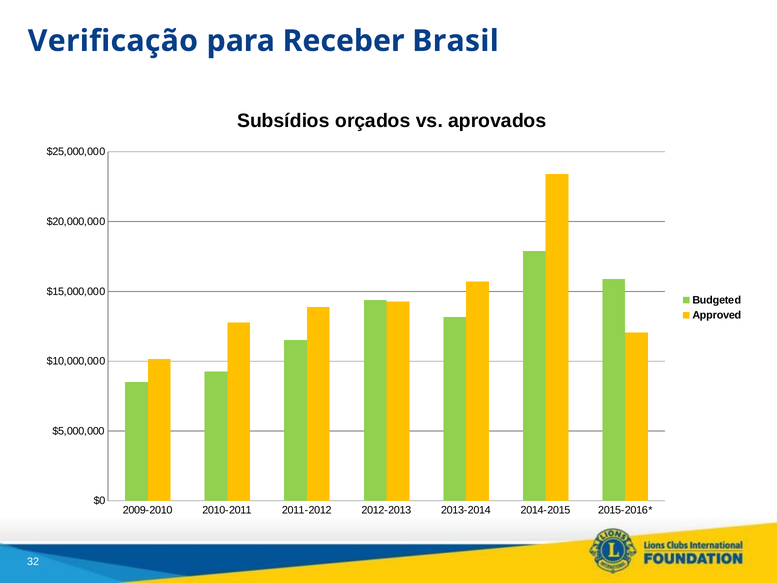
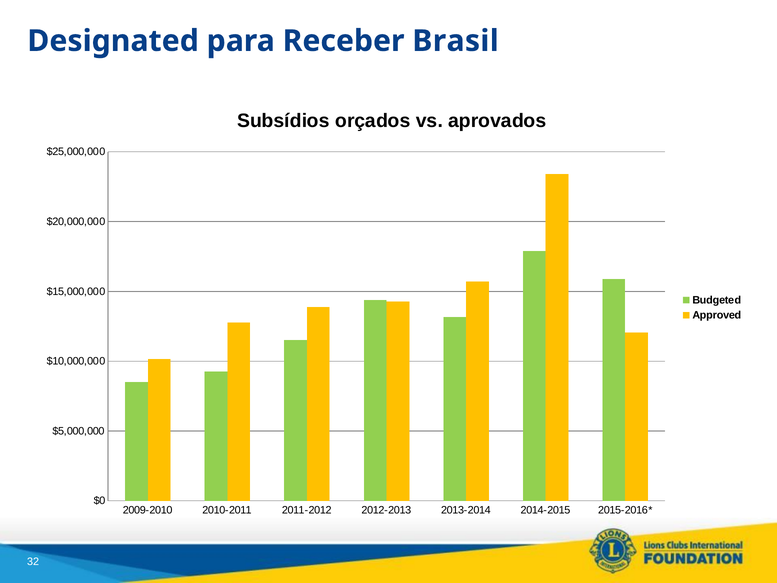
Verificação: Verificação -> Designated (113, 41)
